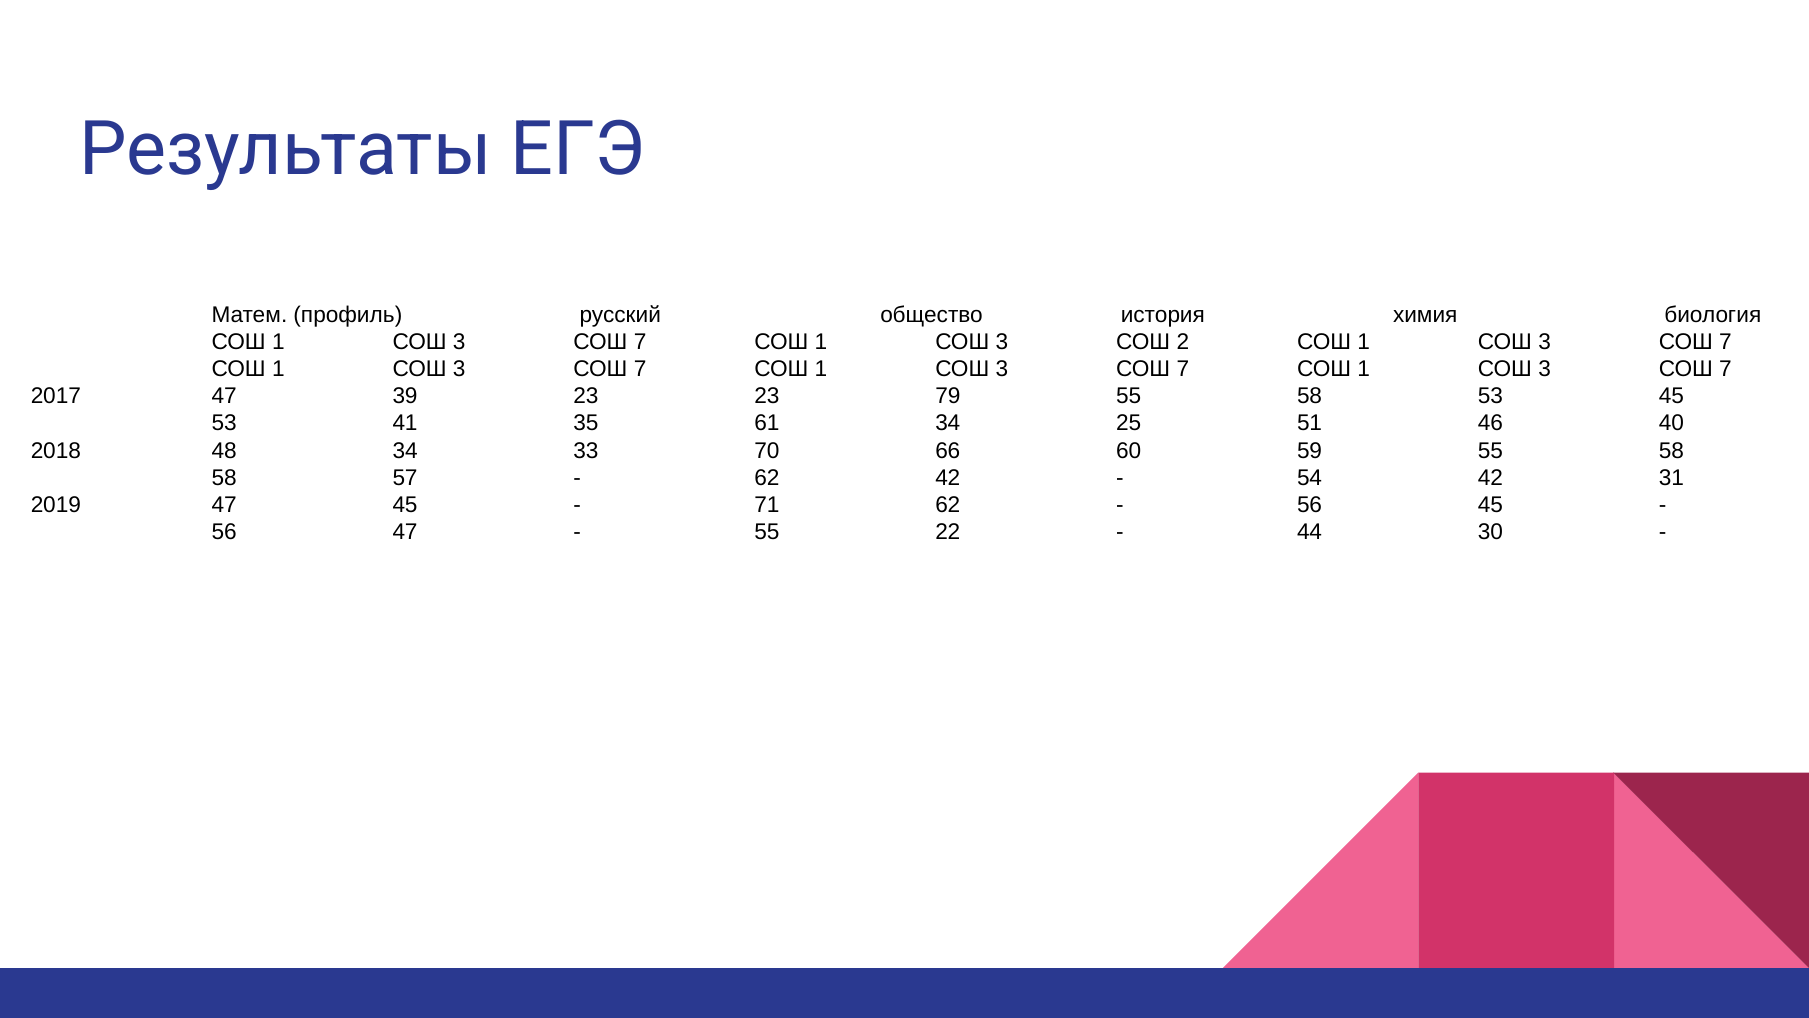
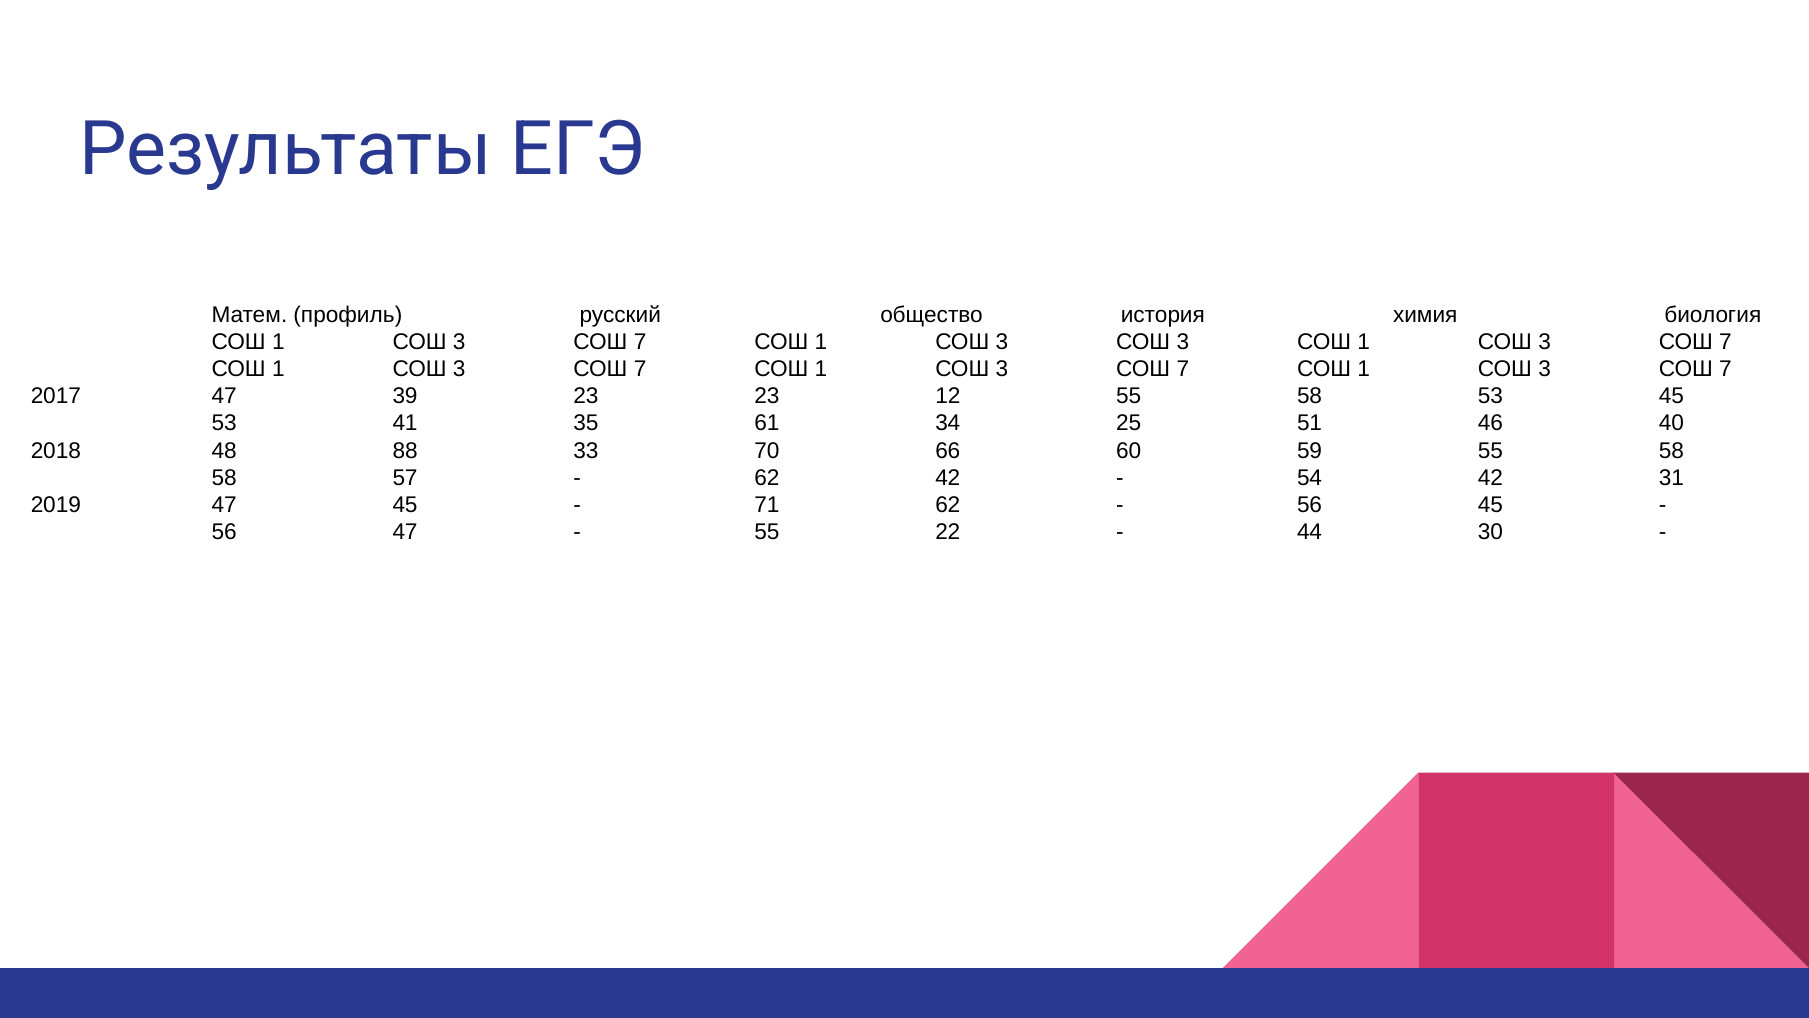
3 СОШ 2: 2 -> 3 (1183, 342)
79: 79 -> 12 (948, 396)
48 34: 34 -> 88 (405, 451)
